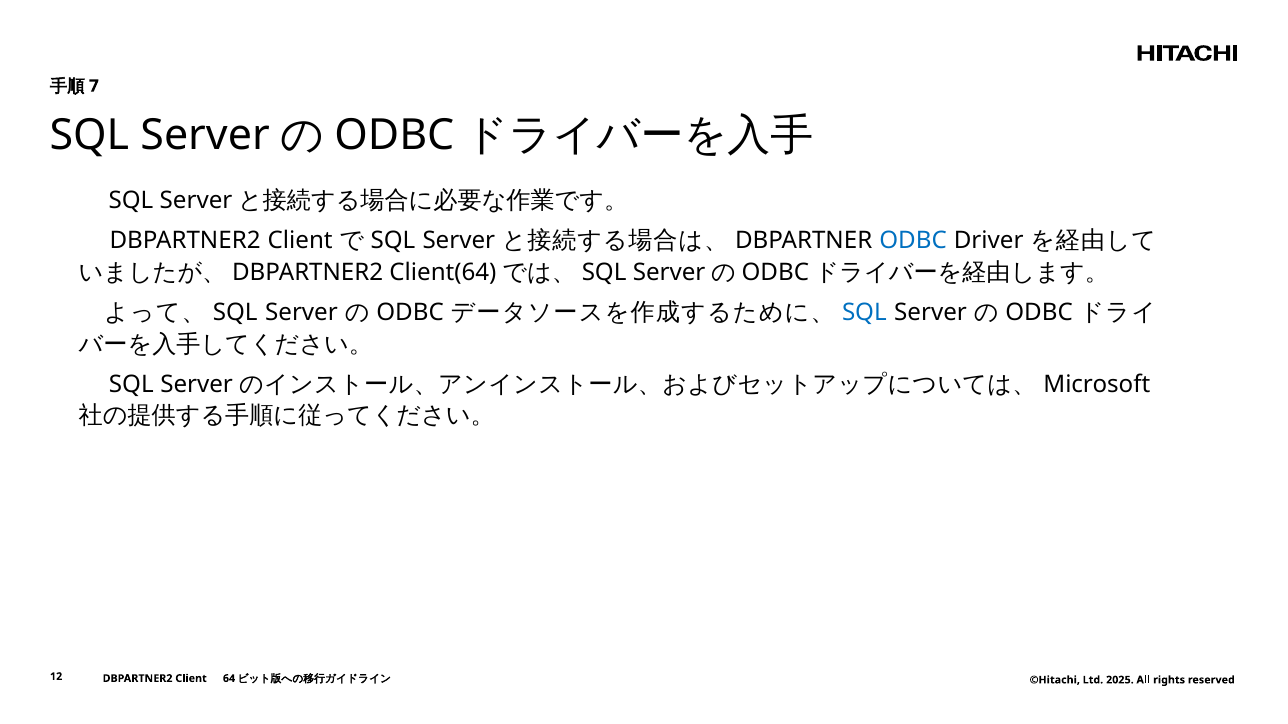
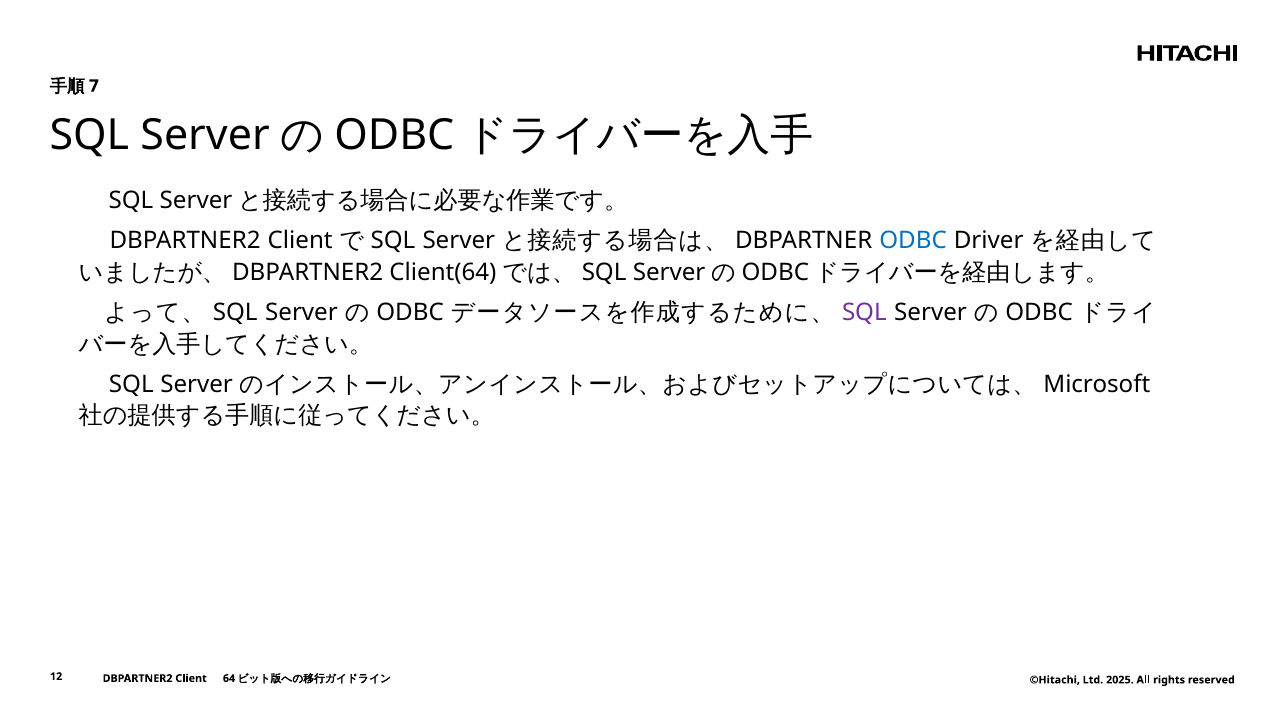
SQL colour: blue -> purple (864, 313)
